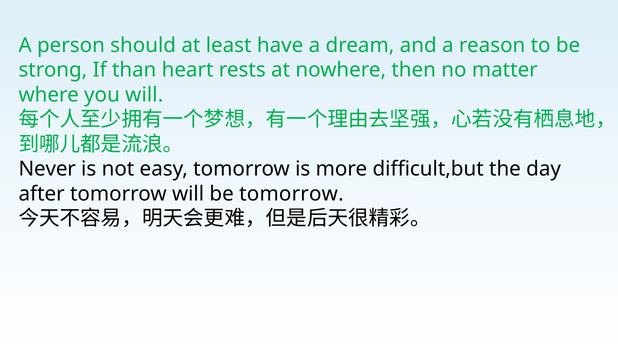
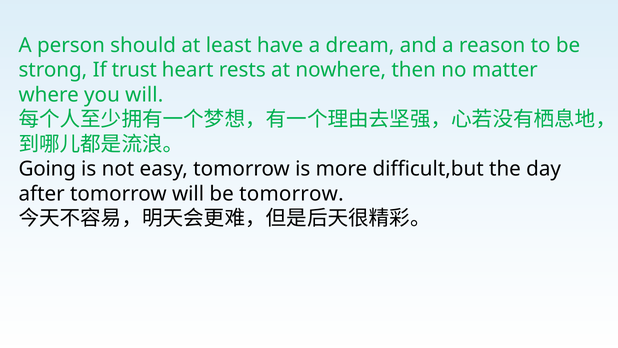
than: than -> trust (134, 70)
Never: Never -> Going (47, 169)
